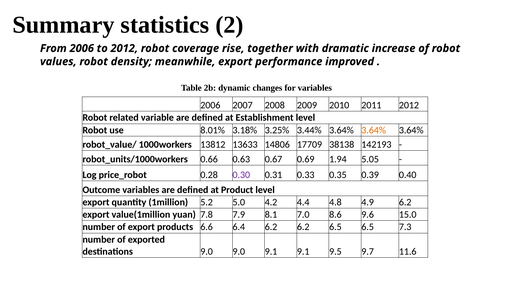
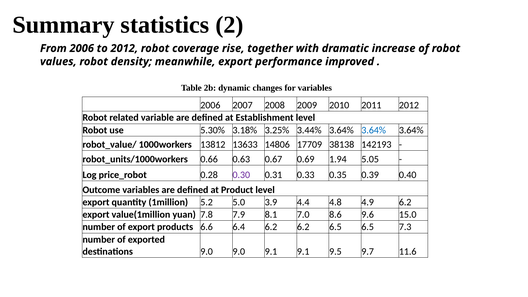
8.01%: 8.01% -> 5.30% (213, 130)
3.64% colour: orange -> blue (374, 130)
4.2: 4.2 -> 3.9 (271, 202)
